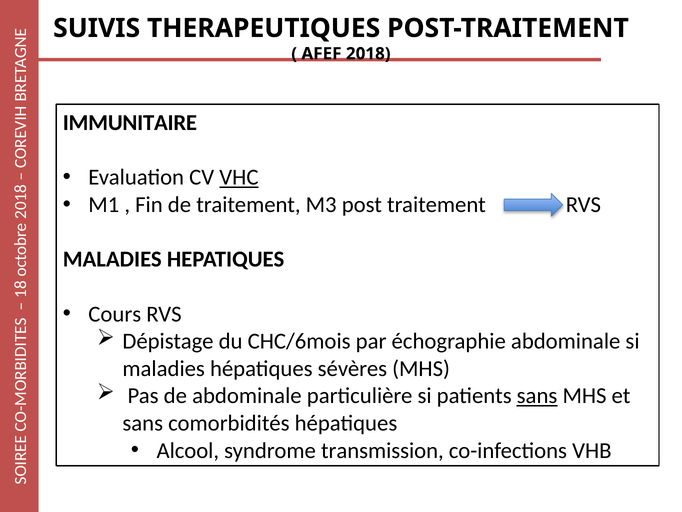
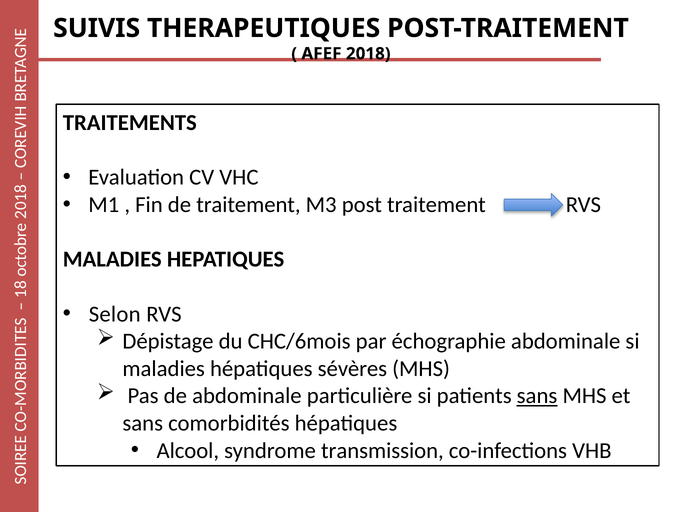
IMMUNITAIRE: IMMUNITAIRE -> TRAITEMENTS (130, 123)
VHC underline: present -> none (239, 177)
Cours: Cours -> Selon (115, 314)
